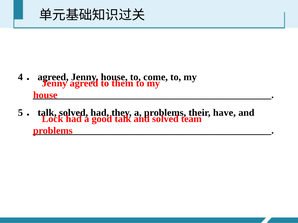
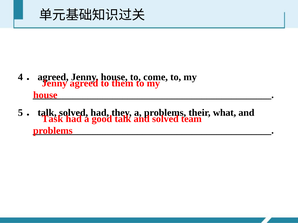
have: have -> what (225, 113)
Lock: Lock -> Task (52, 119)
